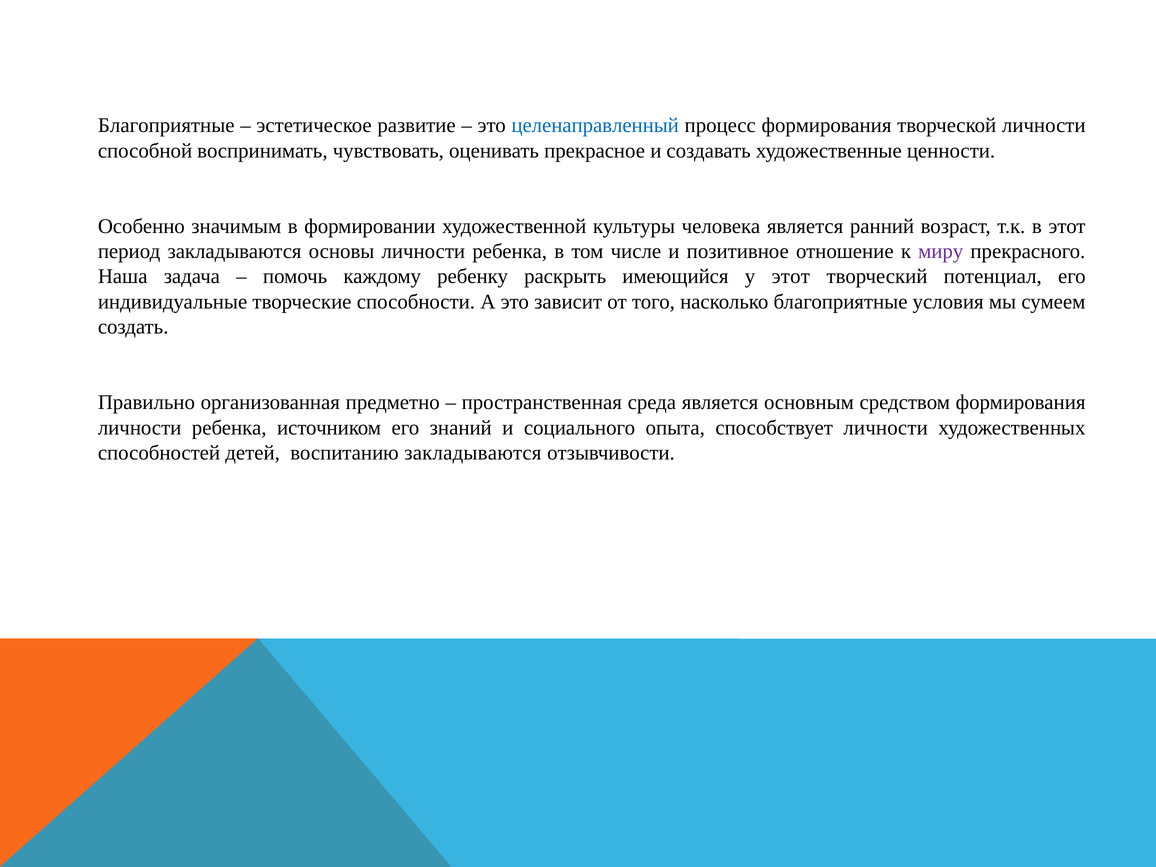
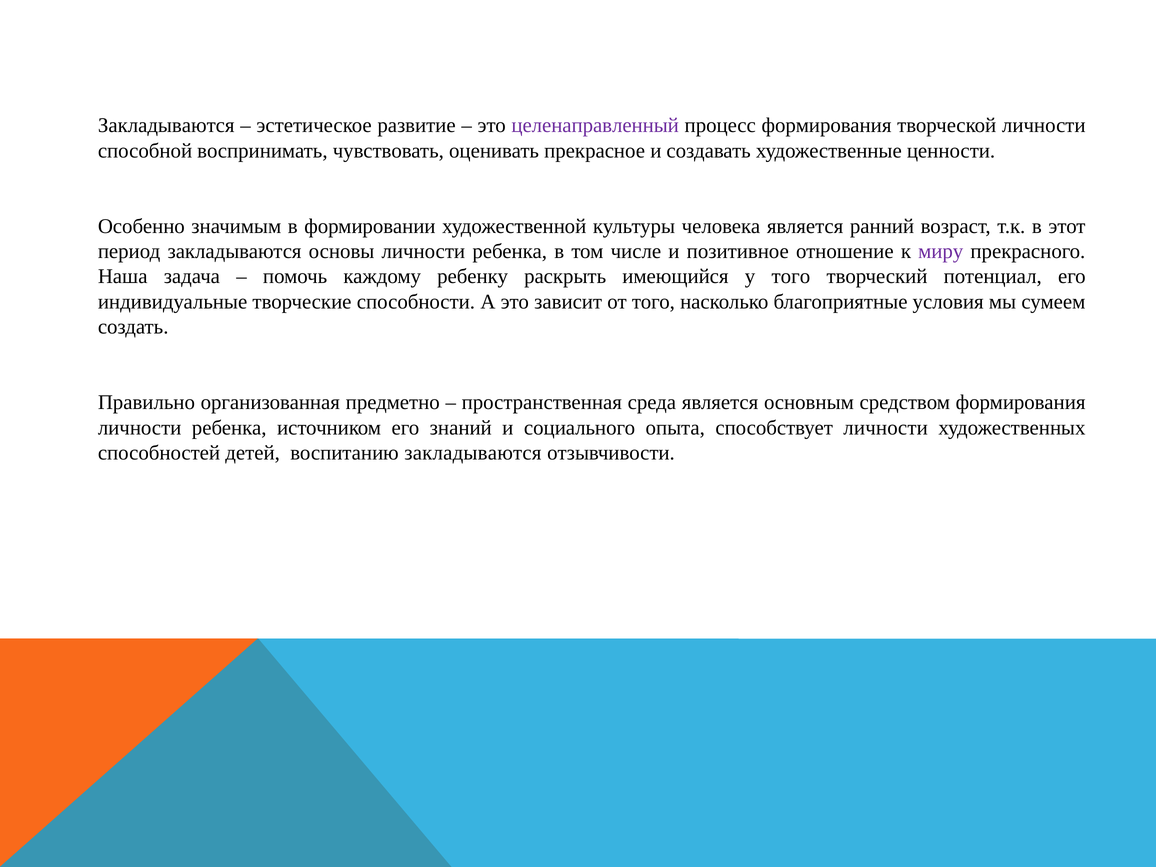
Благоприятные: Благоприятные -> Закладываются (166, 126)
целенаправленный colour: blue -> purple (595, 126)
у этот: этот -> того (791, 277)
